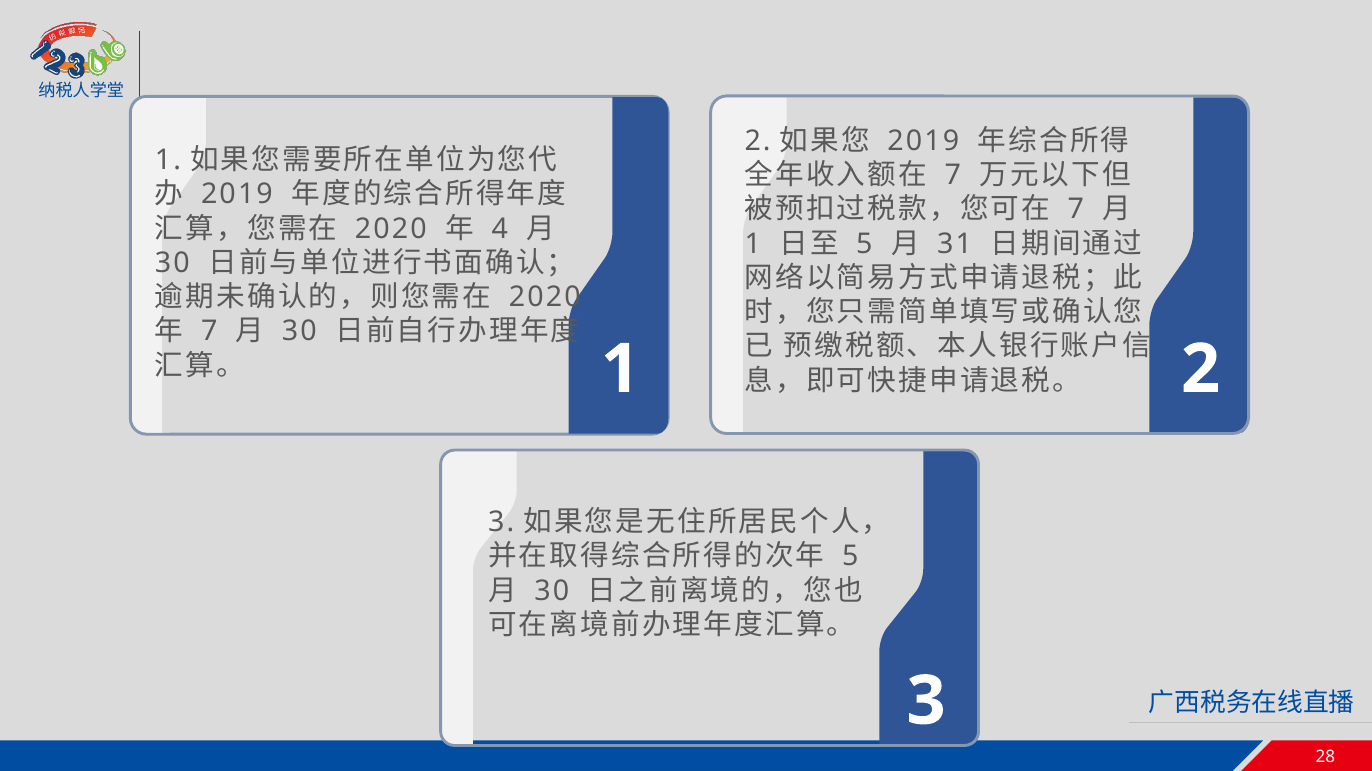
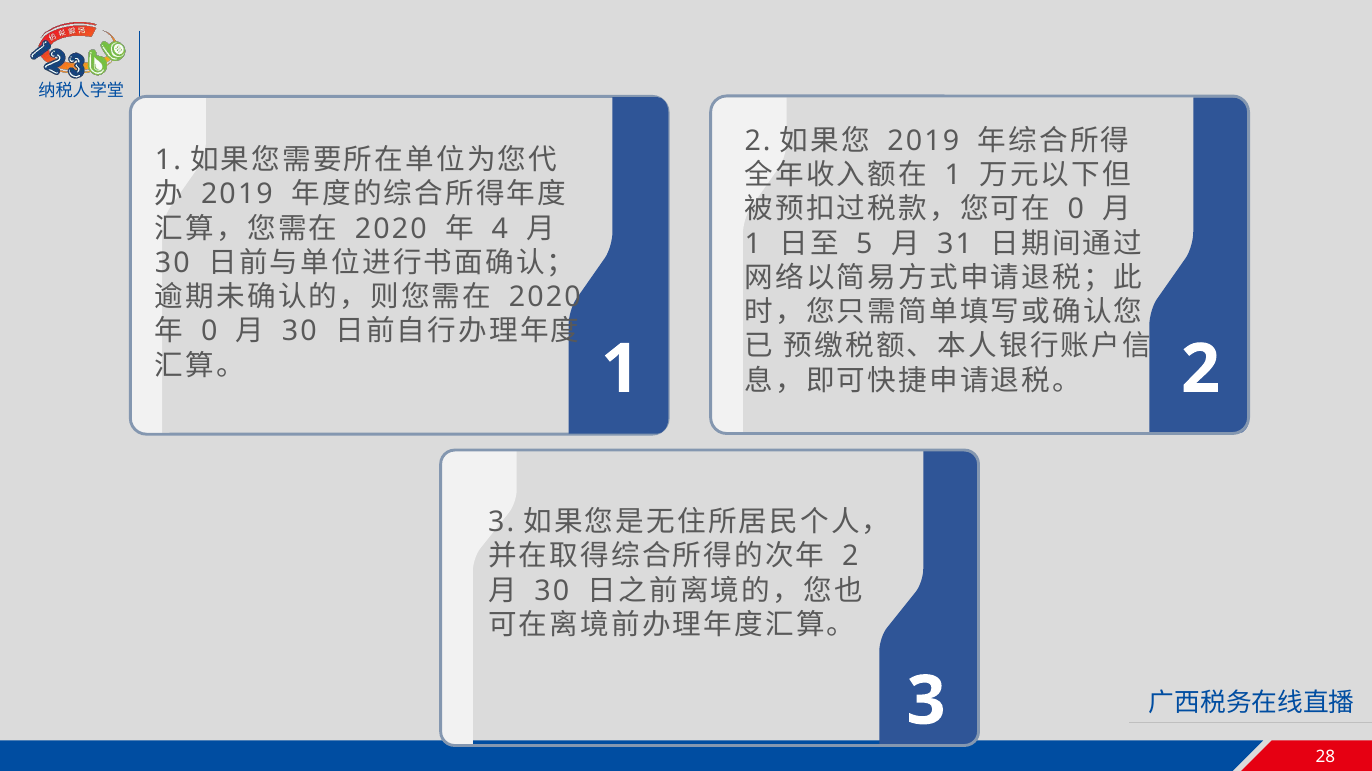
7: 7 -> 1 (953, 175)
7: 7 -> 0 (1076, 210)
7: 7 -> 0 (209, 332)
5: 5 -> 2 (850, 557)
